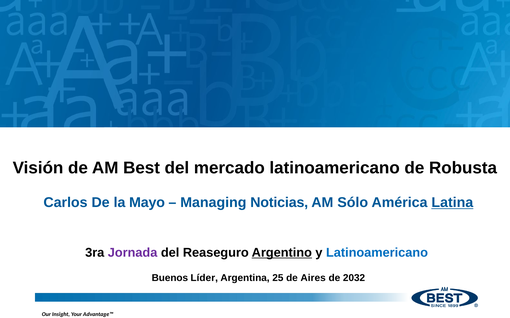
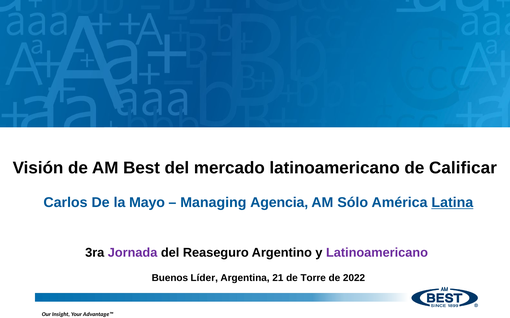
Robusta: Robusta -> Calificar (463, 168)
Noticias: Noticias -> Agencia (279, 203)
Argentino underline: present -> none (282, 253)
Latinoamericano colour: blue -> purple (377, 253)
25: 25 -> 21 (278, 278)
Aires: Aires -> Torre (313, 278)
2032: 2032 -> 2022 (354, 278)
